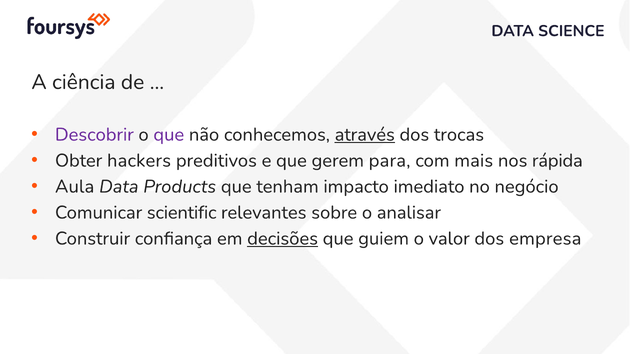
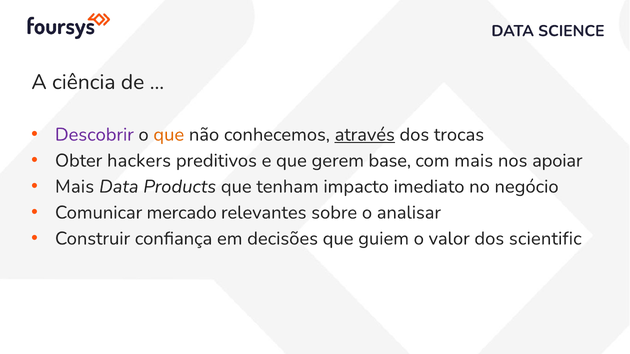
que colour: purple -> orange (169, 135)
para: para -> base (390, 161)
rápida: rápida -> apoiar (557, 161)
Aula: Aula -> Mais (75, 187)
scientific: scientific -> mercado (182, 213)
decisões underline: present -> none (283, 239)
empresa: empresa -> scientific (545, 239)
